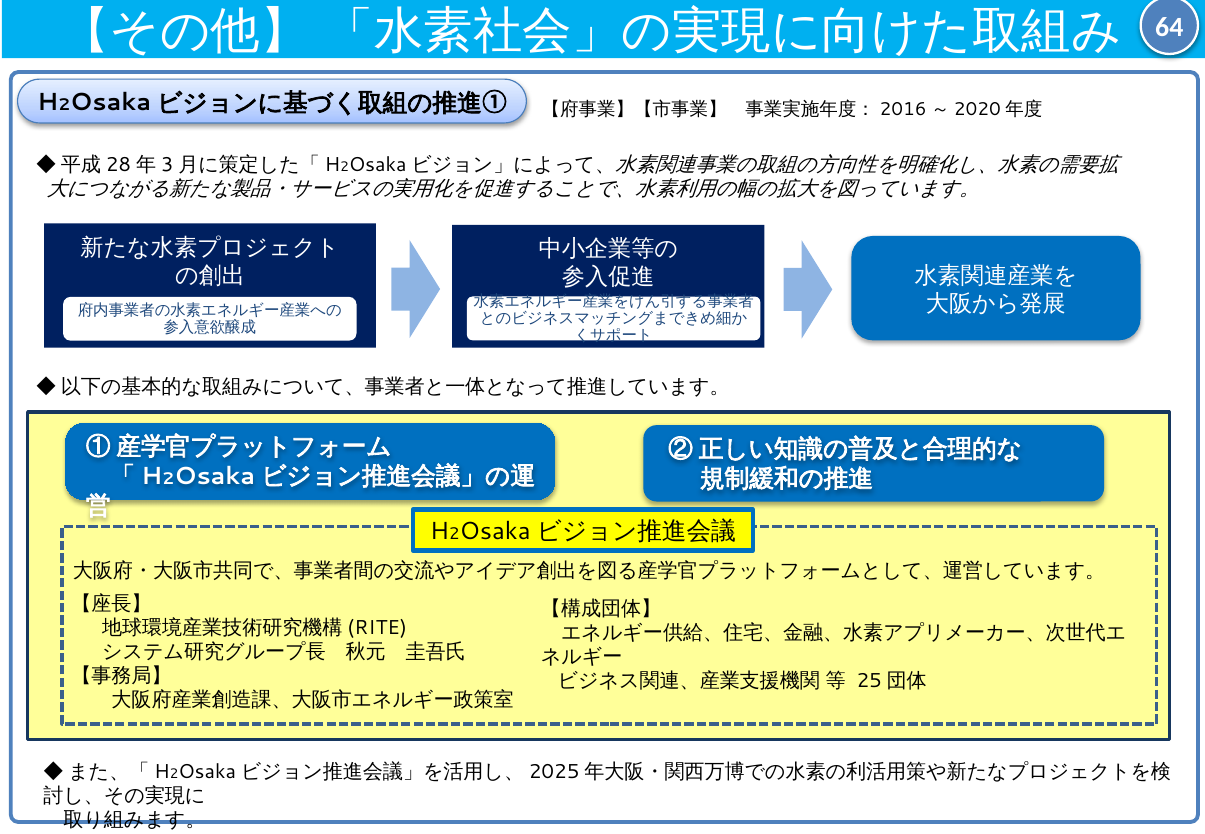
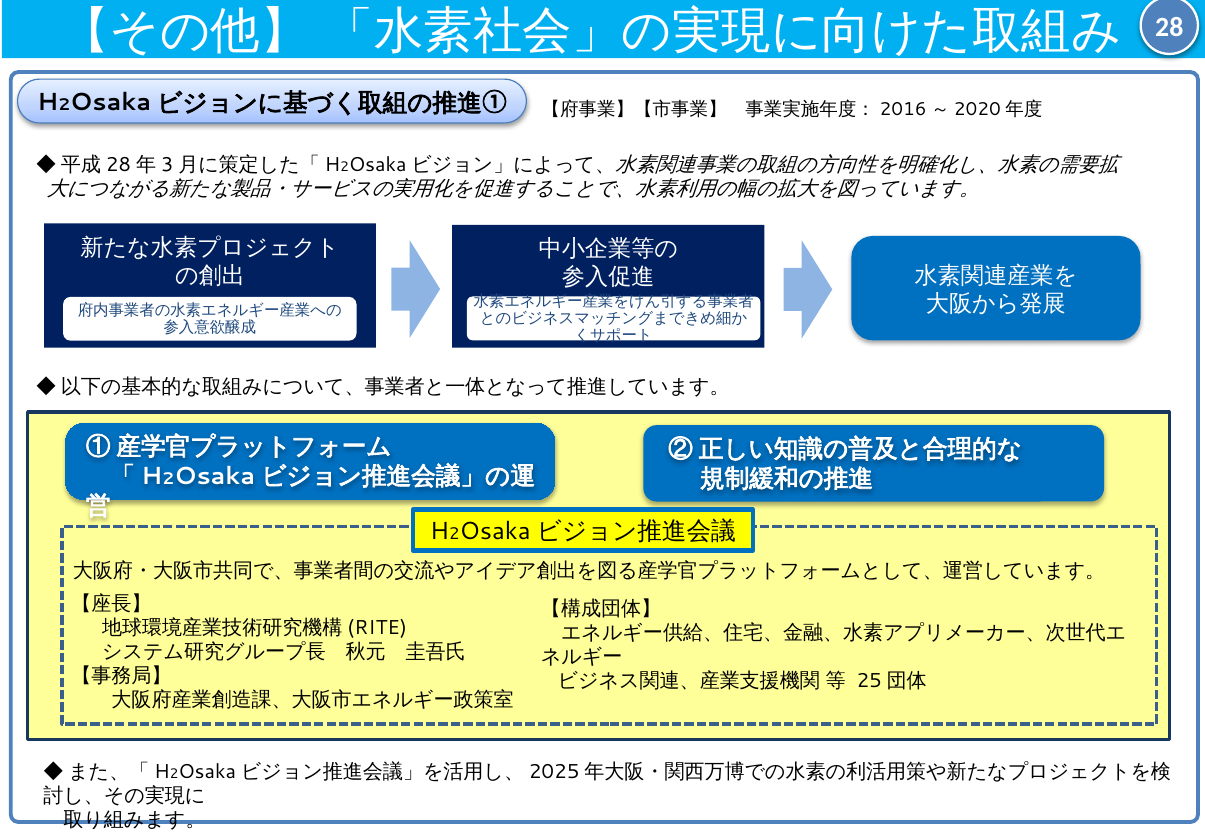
64: 64 -> 28 (1169, 27)
